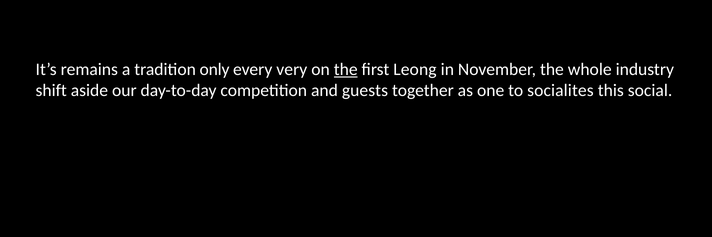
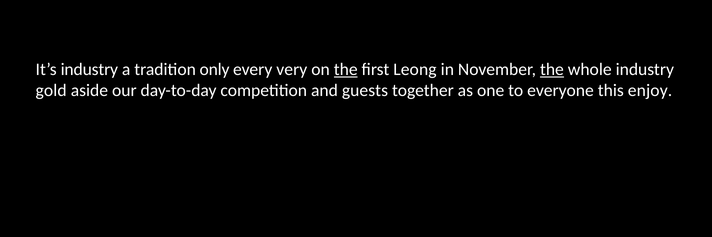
It’s remains: remains -> industry (89, 69)
the underline: none -> present (552, 69)
shift: shift -> gold (51, 90)
socialites: socialites -> everyone (561, 90)
social: social -> enjoy (650, 90)
